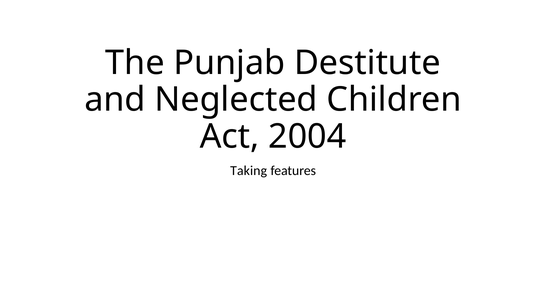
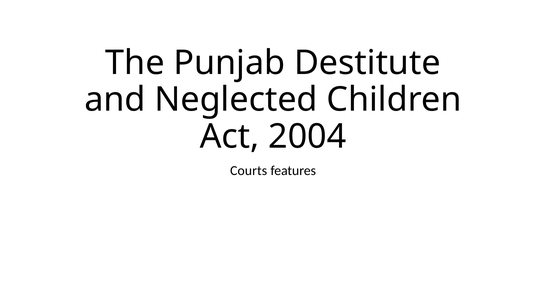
Taking: Taking -> Courts (249, 171)
